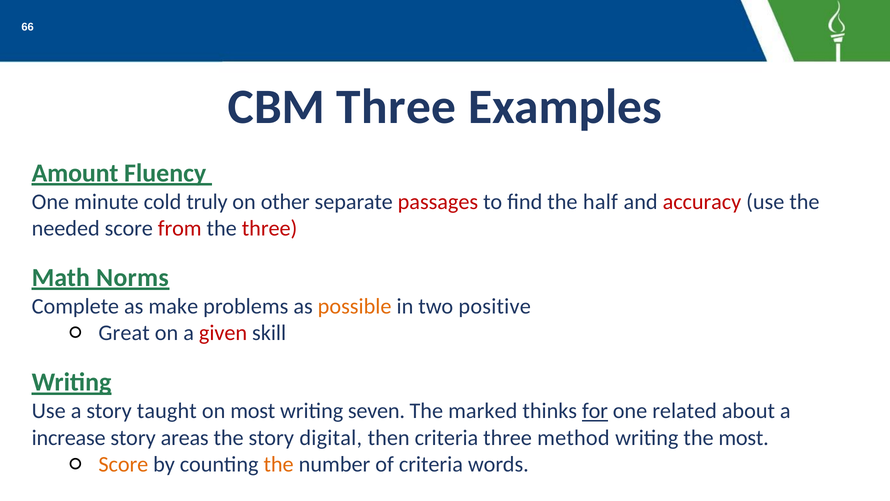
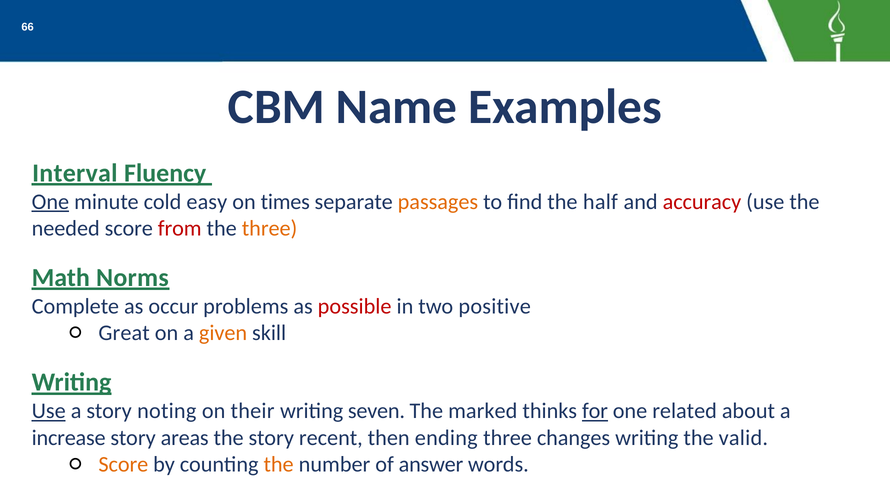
CBM Three: Three -> Name (397, 107)
Amount: Amount -> Interval (75, 173)
One underline: none -> present (50, 202)
truly: truly -> easy (207, 202)
other: other -> times (285, 202)
passages colour: red -> orange (438, 202)
three colour: red -> orange (270, 228)
make: make -> occur (173, 306)
possible colour: orange -> red (355, 306)
given colour: red -> orange (223, 333)
Use underline: none -> present (49, 411)
taught: taught -> noting (167, 411)
on most: most -> their (253, 411)
digital: digital -> recent (331, 437)
then criteria: criteria -> ending (446, 437)
method: method -> changes (574, 437)
the most: most -> valid (743, 437)
of criteria: criteria -> answer (431, 464)
